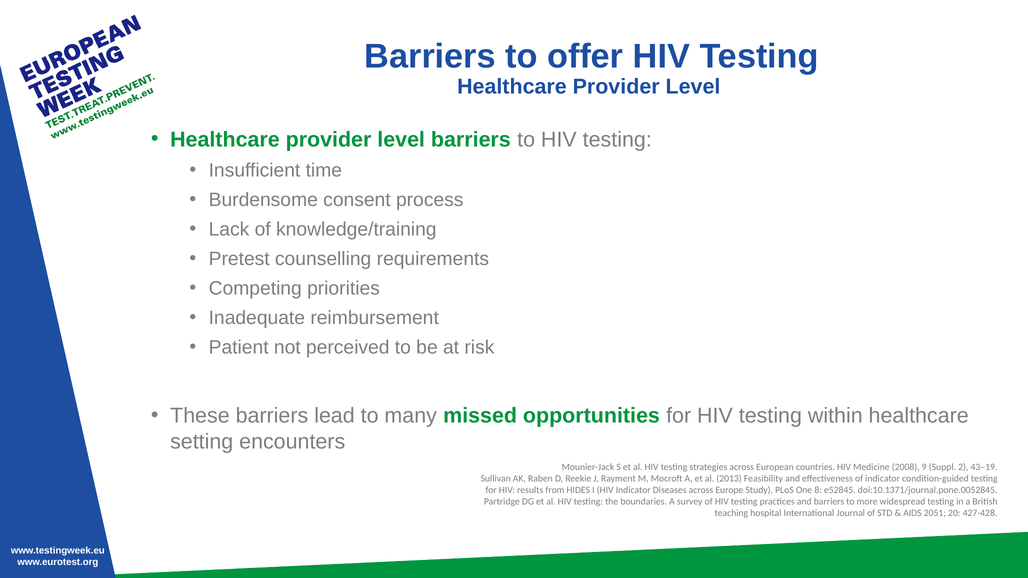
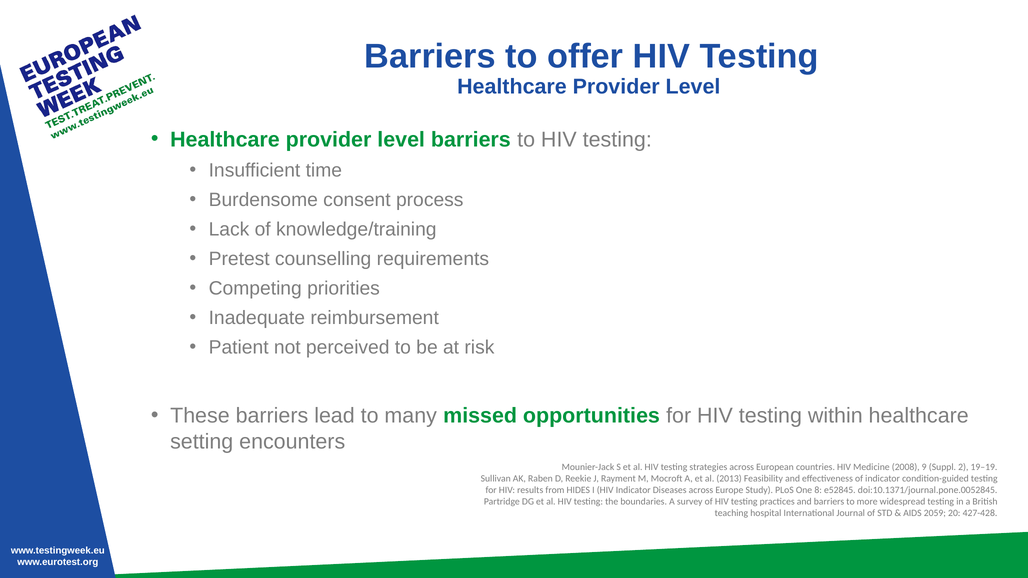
43–19: 43–19 -> 19–19 (984, 467)
2051: 2051 -> 2059 (935, 513)
